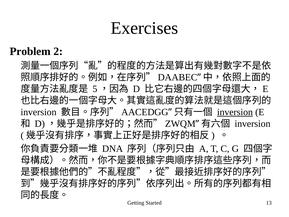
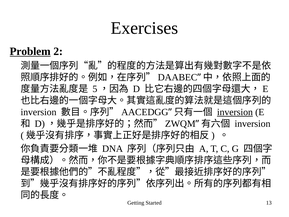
Problem underline: none -> present (30, 51)
